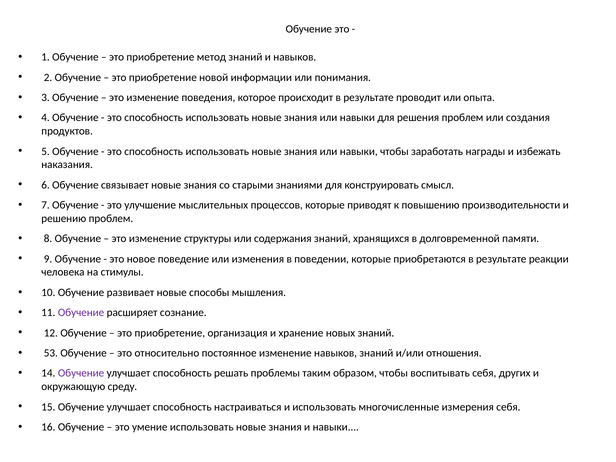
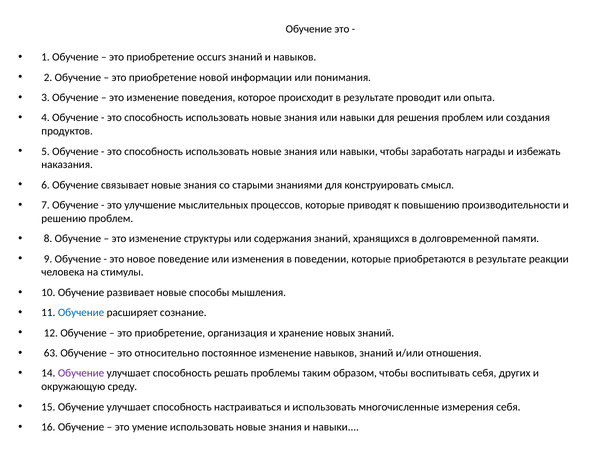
метод: метод -> occurs (211, 57)
Обучение colour: purple -> blue (81, 313)
53: 53 -> 63 (51, 353)
